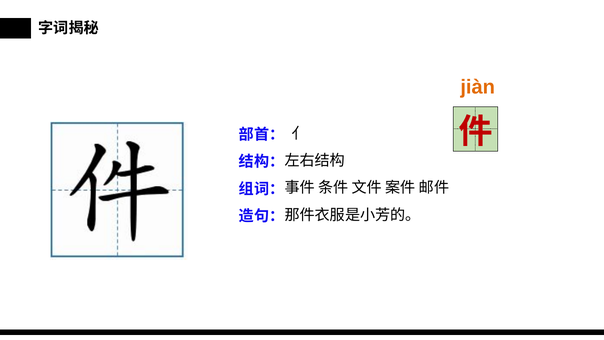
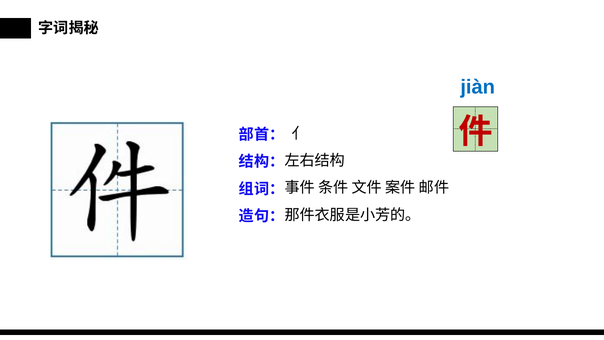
jiàn colour: orange -> blue (478, 87)
